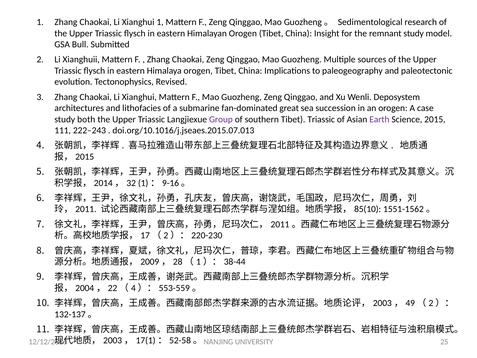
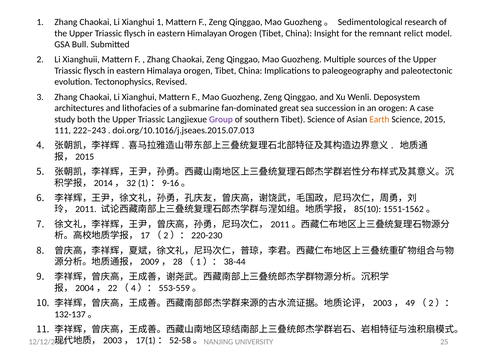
remnant study: study -> relict (414, 33)
Tibet Triassic: Triassic -> Science (321, 119)
Earth colour: purple -> orange (379, 119)
